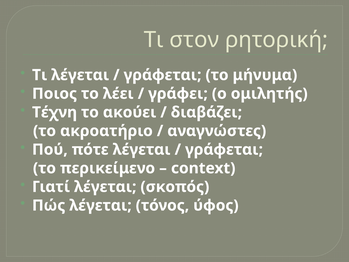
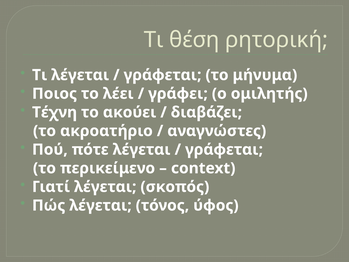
στον: στον -> θέση (194, 40)
